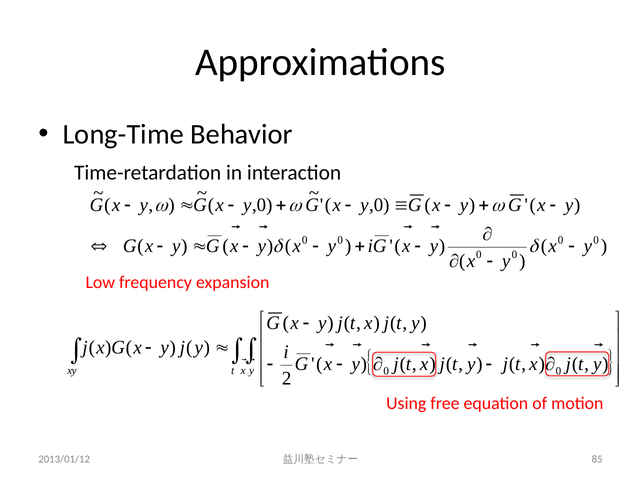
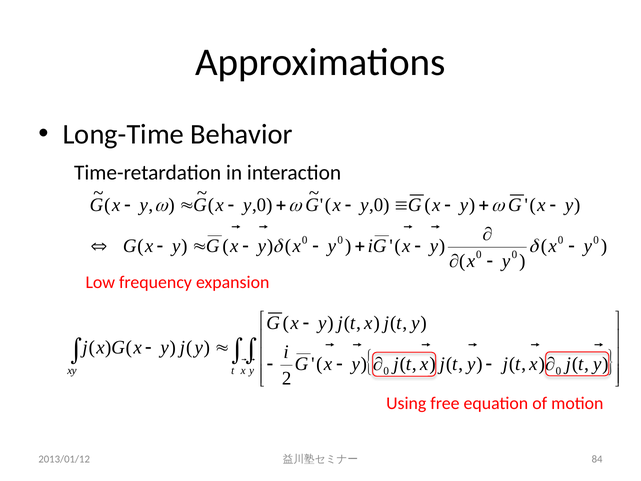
85: 85 -> 84 (597, 459)
